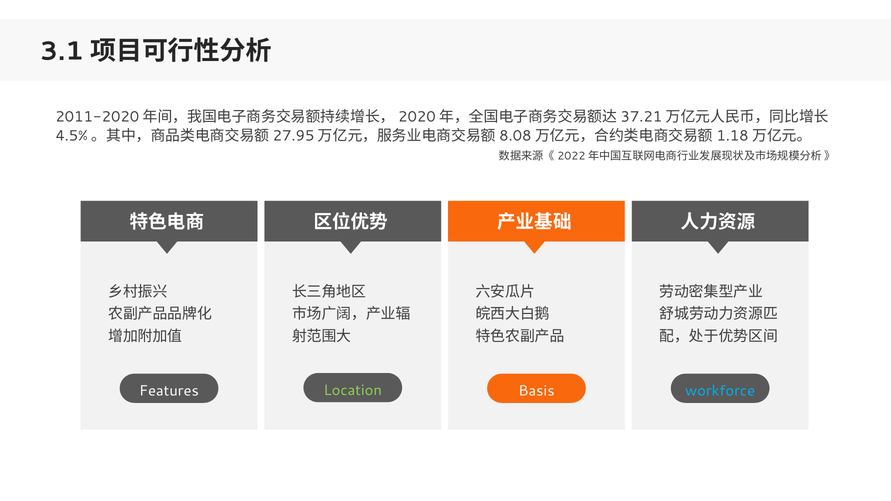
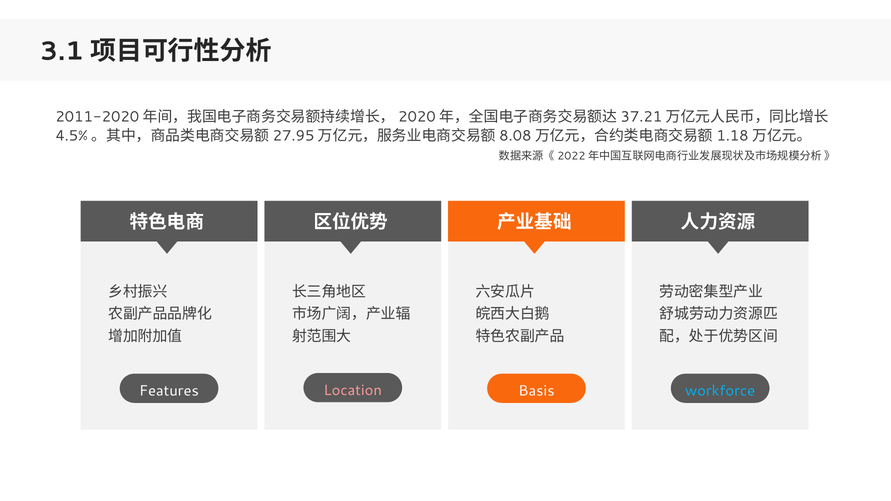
Location colour: light green -> pink (353, 391)
